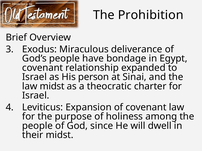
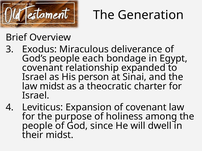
Prohibition: Prohibition -> Generation (151, 15)
have: have -> each (93, 59)
